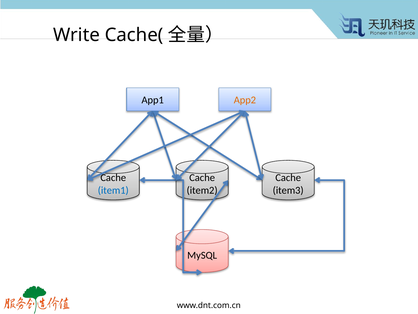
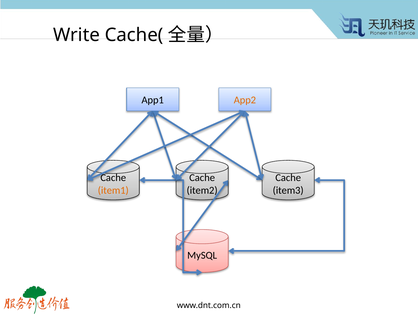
item1 colour: blue -> orange (113, 190)
